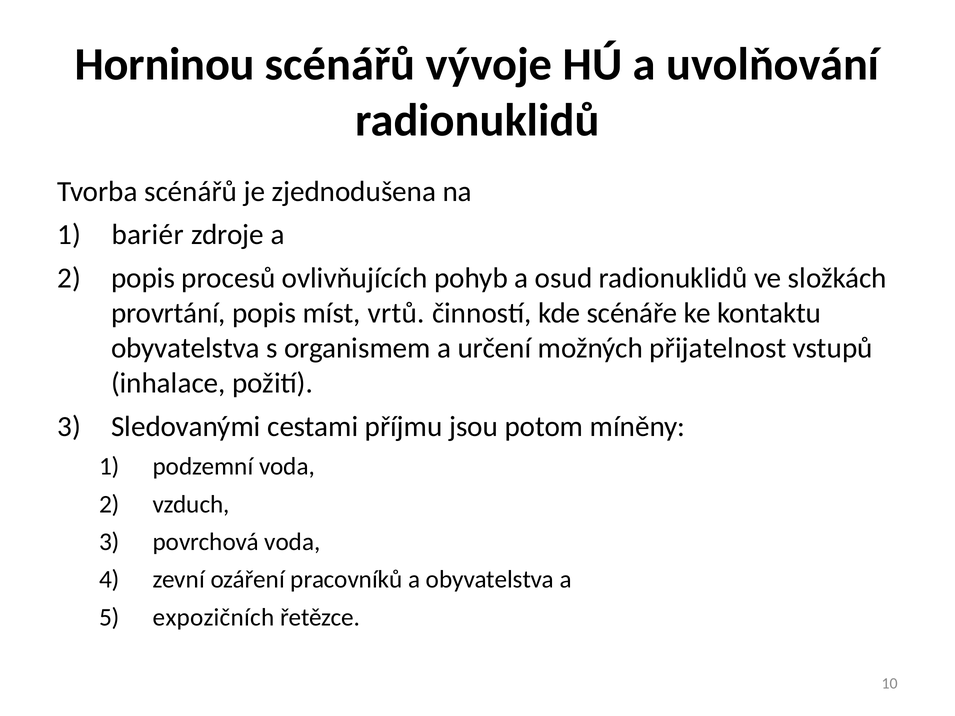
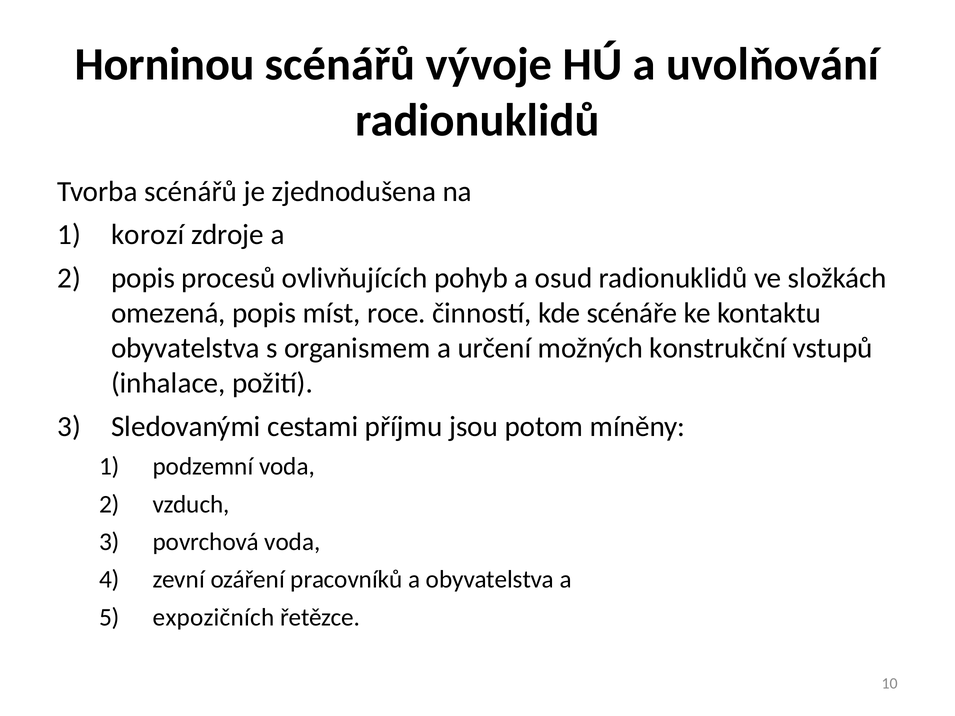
bariér: bariér -> korozí (148, 235)
provrtání: provrtání -> omezená (168, 313)
vrtů: vrtů -> roce (396, 313)
přijatelnost: přijatelnost -> konstrukční (718, 348)
